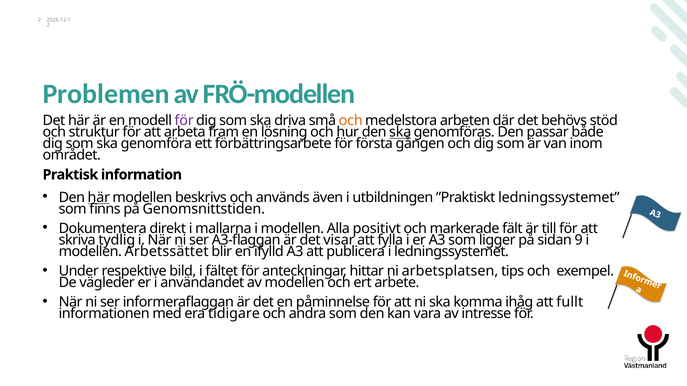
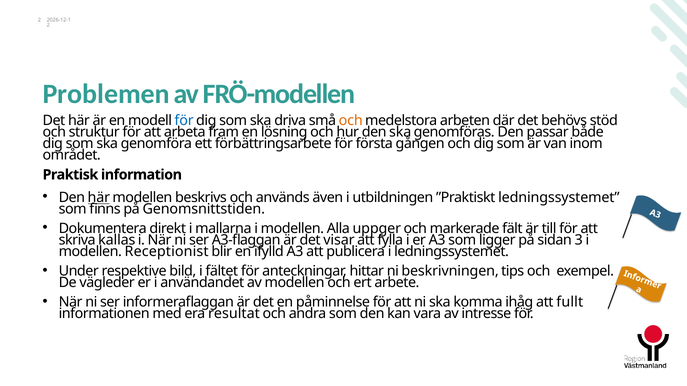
för colour: purple -> blue (184, 121)
ska underline: present -> none (400, 132)
positivt: positivt -> uppger (377, 229)
tydlig: tydlig -> kallas (117, 240)
sidan 9: 9 -> 3 (579, 240)
Arbetssättet: Arbetssättet -> Receptionist (167, 252)
arbetsplatsen: arbetsplatsen -> beskrivningen (450, 272)
tidigare: tidigare -> resultat (234, 314)
